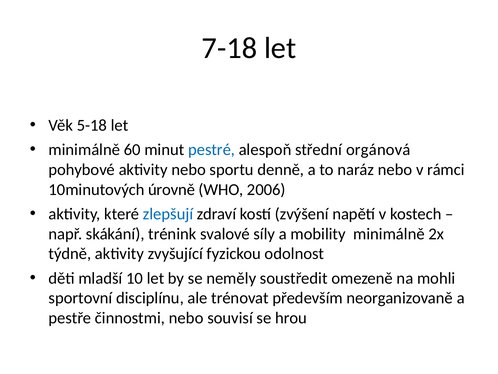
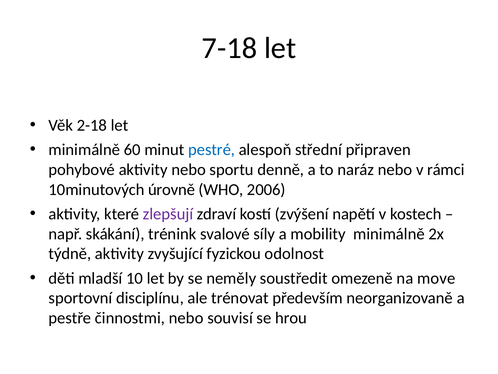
5-18: 5-18 -> 2-18 (92, 125)
orgánová: orgánová -> připraven (378, 149)
zlepšují colour: blue -> purple (168, 214)
mohli: mohli -> move (436, 278)
